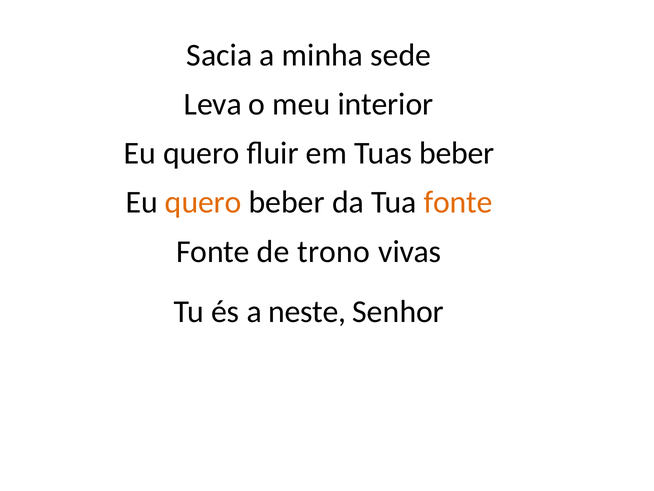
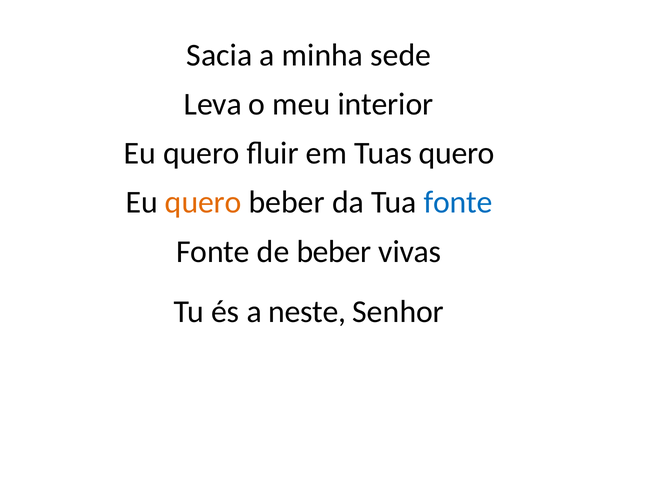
Tuas beber: beber -> quero (457, 153)
fonte colour: orange -> blue (458, 202)
de trono: trono -> beber (334, 251)
